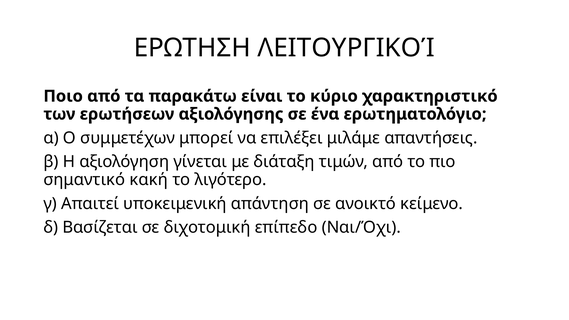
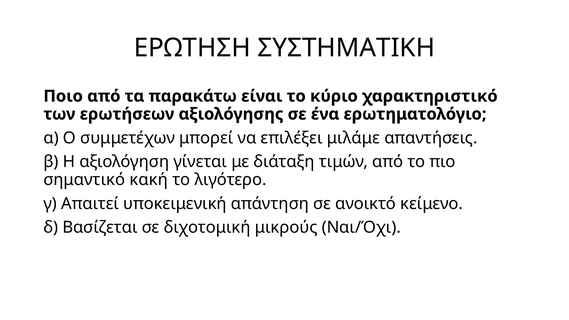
ΛΕΙΤΟΥΡΓΙΚΟΊ: ΛΕΙΤΟΥΡΓΙΚΟΊ -> ΣΥΣΤΗΜΑΤΙΚΗ (346, 48)
επίπεδο: επίπεδο -> μικρούς (286, 227)
